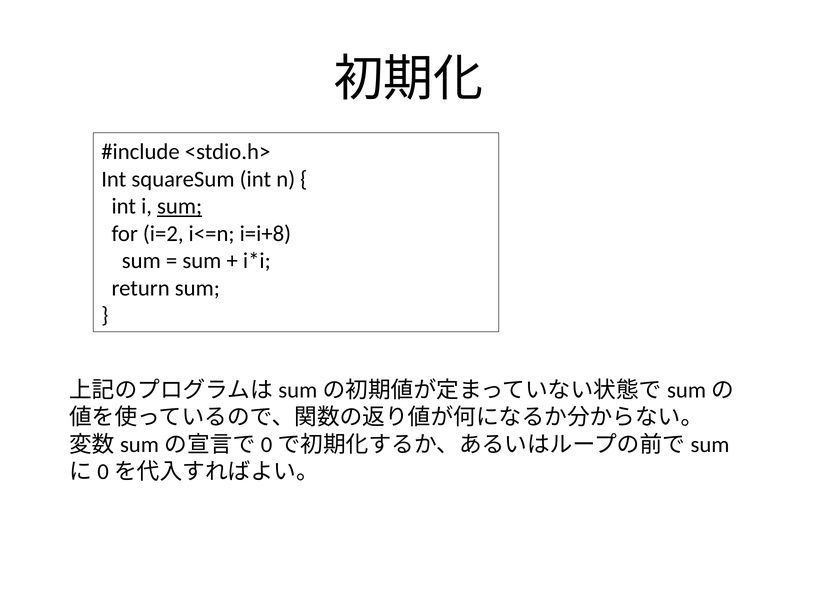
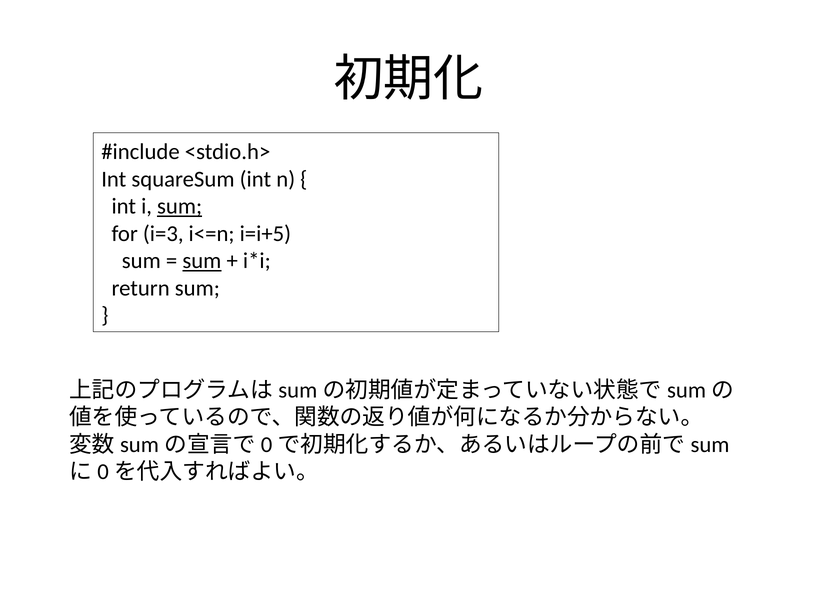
i=2: i=2 -> i=3 (163, 234)
i=i+8: i=i+8 -> i=i+5 (265, 234)
sum underline: none -> present (202, 261)
